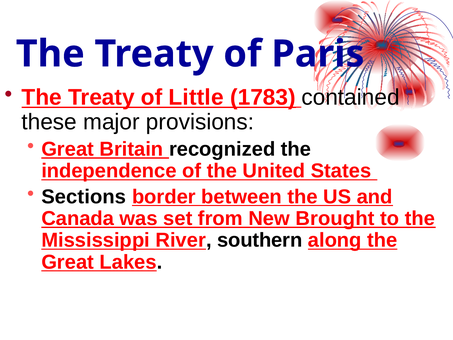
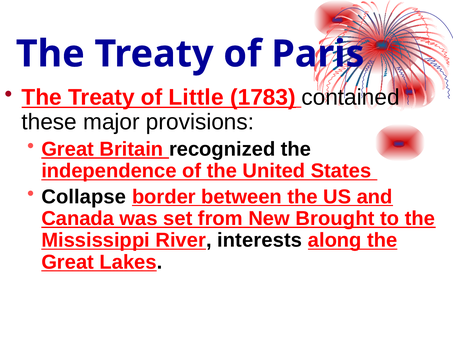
Sections: Sections -> Collapse (84, 197)
southern: southern -> interests (260, 240)
